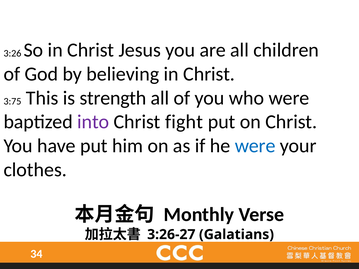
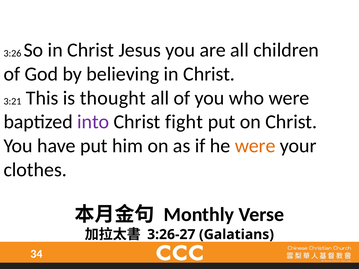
3:75: 3:75 -> 3:21 (12, 101)
strength: strength -> thought (113, 98)
were colour: blue -> orange (255, 146)
